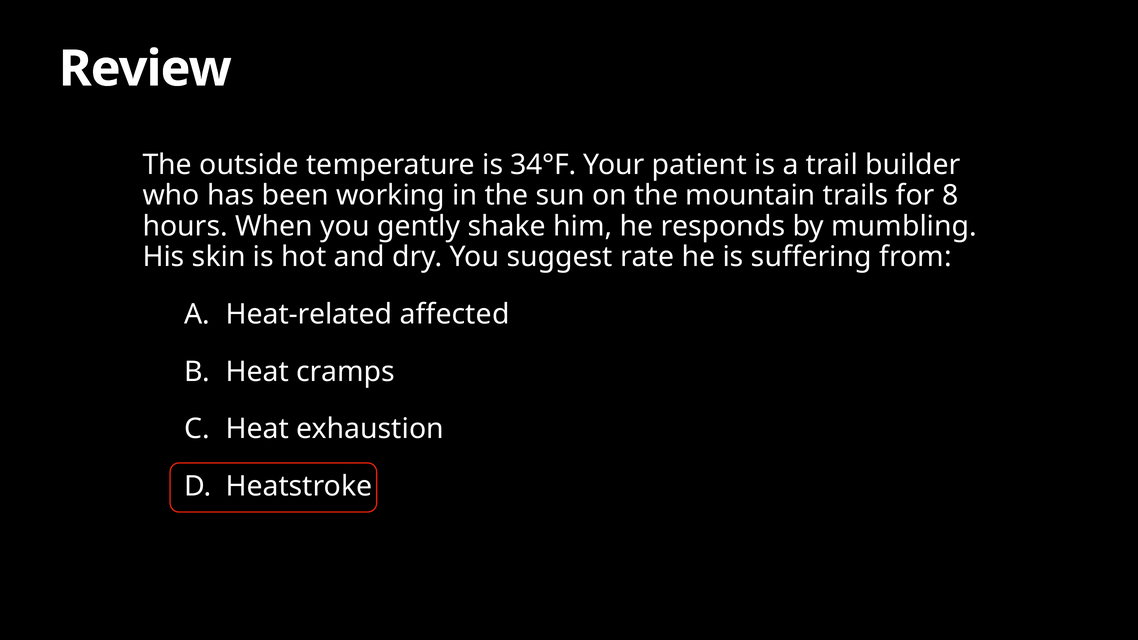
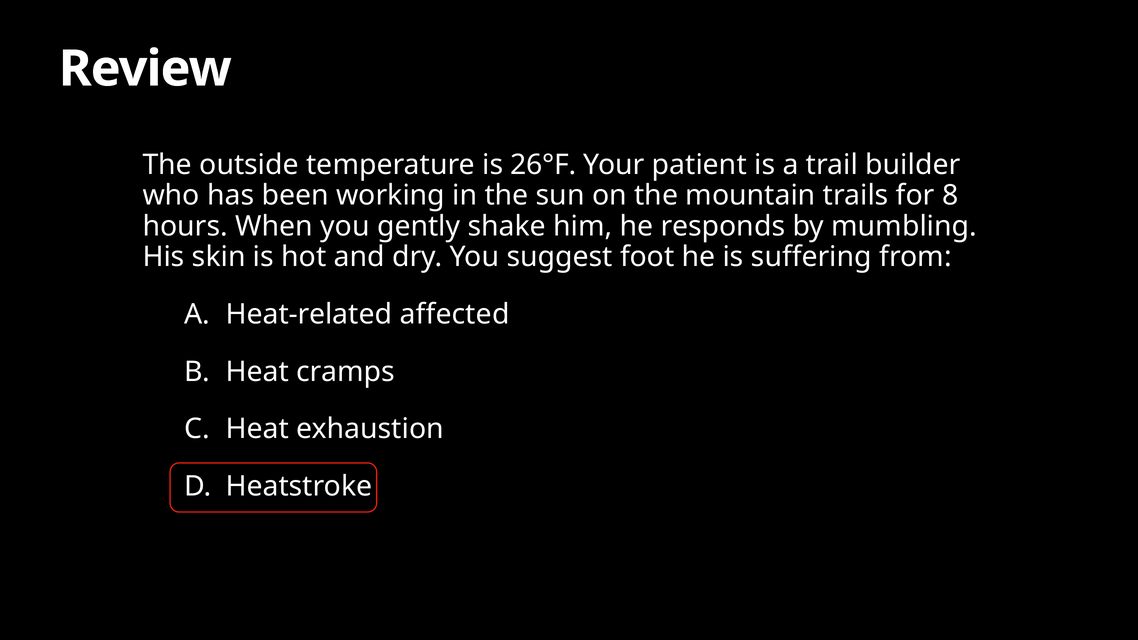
34°F: 34°F -> 26°F (543, 165)
rate: rate -> foot (647, 257)
